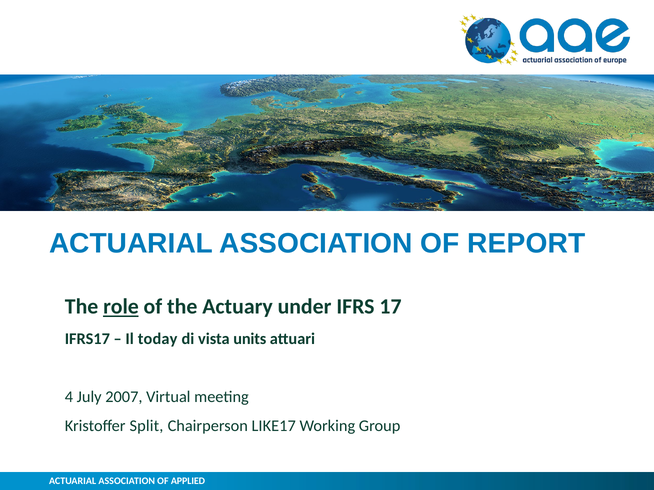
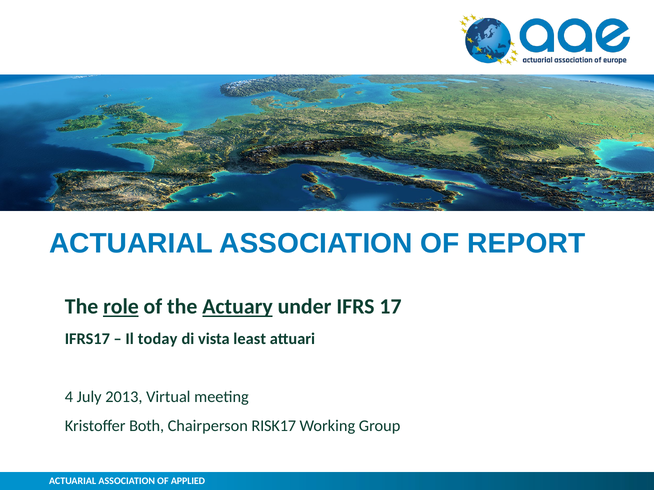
Actuary underline: none -> present (238, 307)
units: units -> least (250, 339)
2007: 2007 -> 2013 (124, 397)
Split: Split -> Both (147, 426)
LIKE17: LIKE17 -> RISK17 (274, 426)
